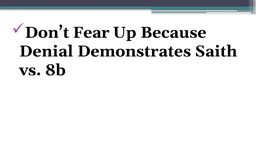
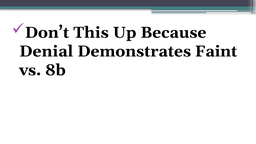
Fear: Fear -> This (91, 33)
Saith: Saith -> Faint (216, 51)
